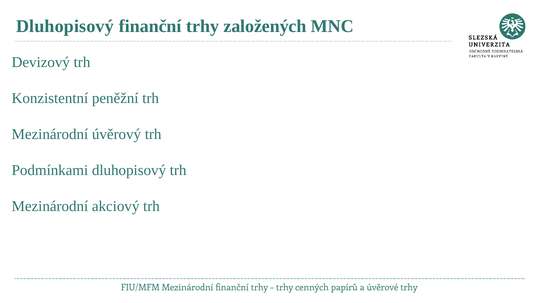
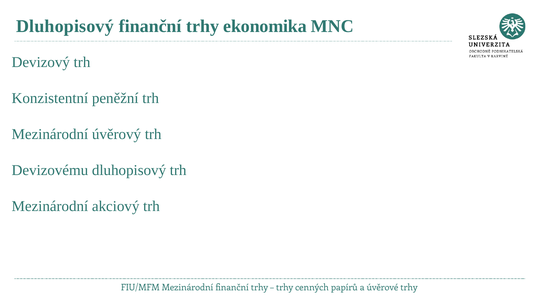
založených: založených -> ekonomika (265, 26)
Podmínkami: Podmínkami -> Devizovému (50, 170)
